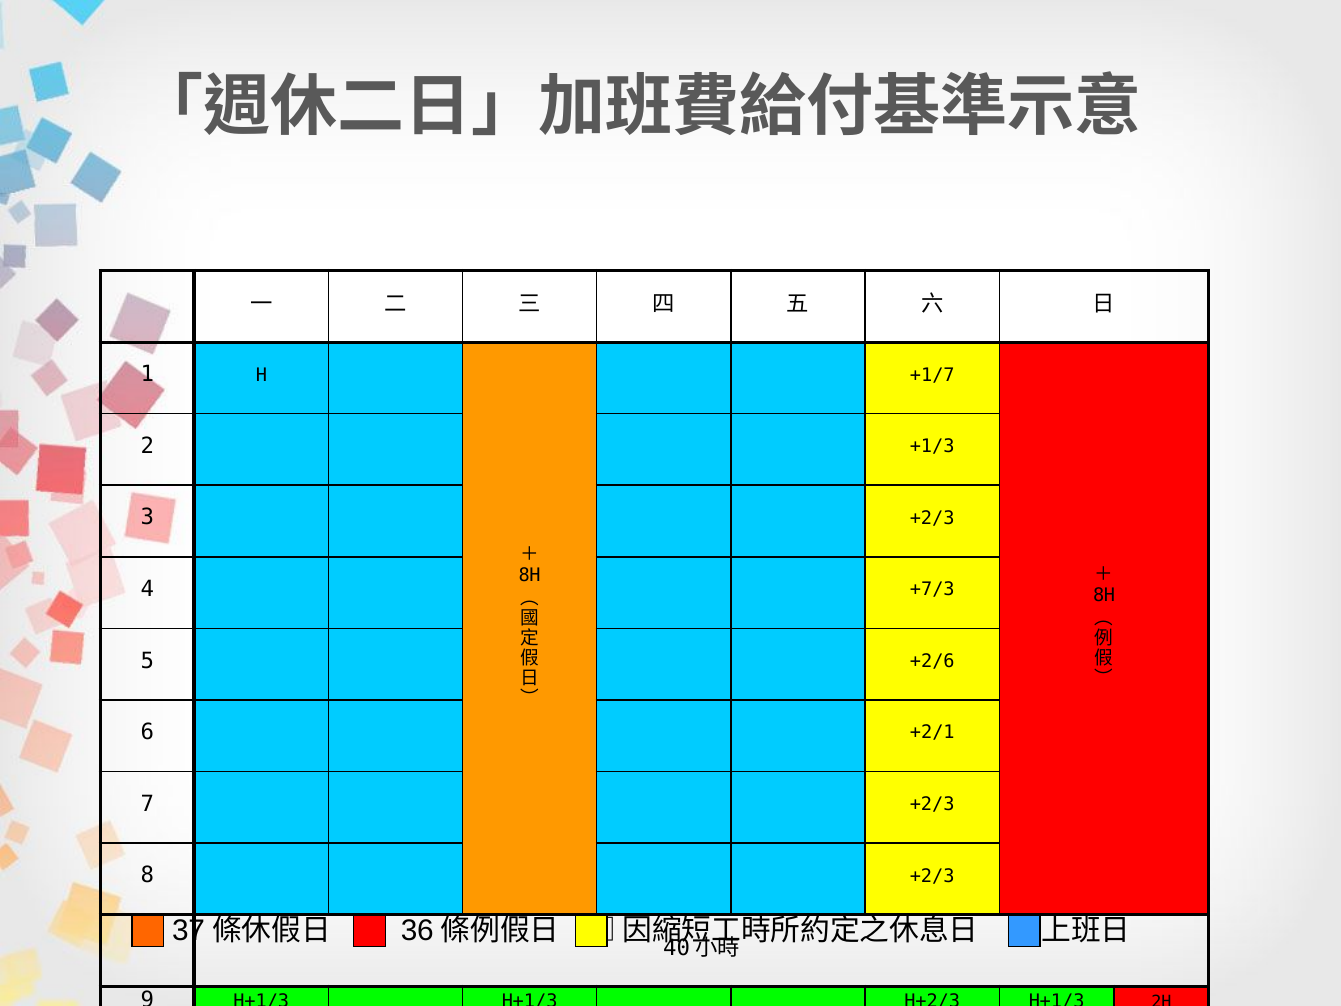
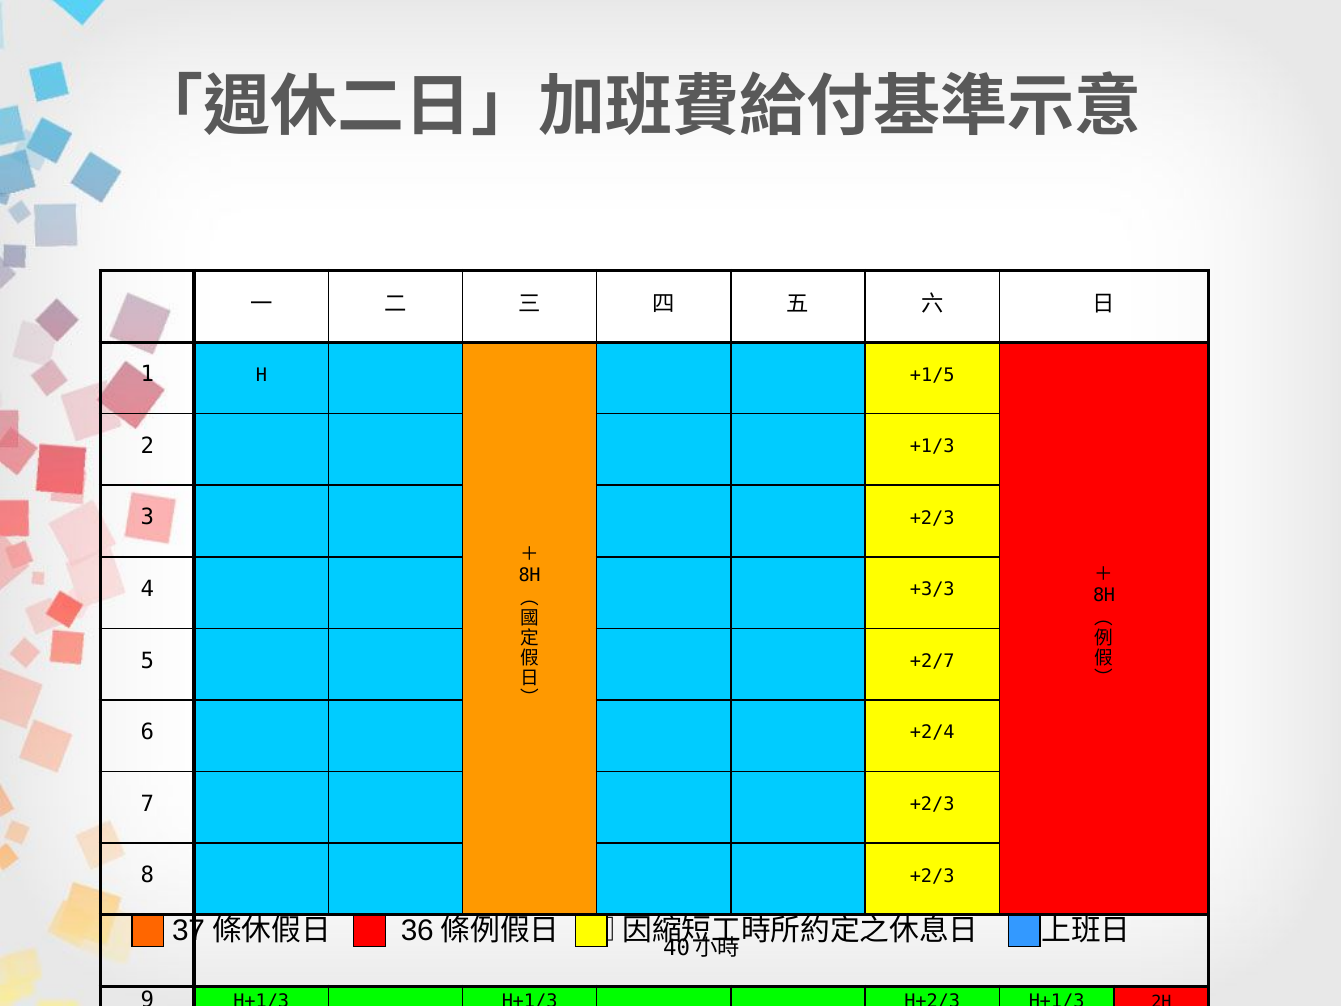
+1/7: +1/7 -> +1/5 (932, 375)
+7/3: +7/3 -> +3/3 (932, 589)
+2/6: +2/6 -> +2/7 (932, 661)
+2/1: +2/1 -> +2/4 (932, 733)
